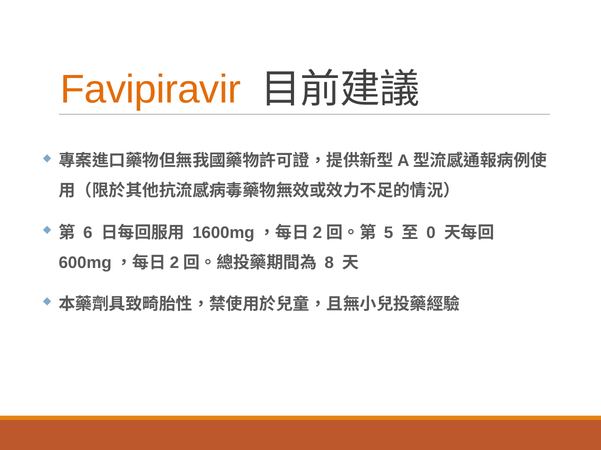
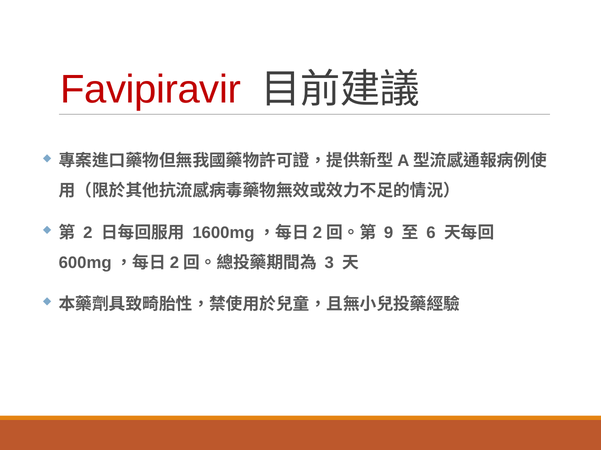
Favipiravir colour: orange -> red (150, 90)
6: 6 -> 2 (88, 233)
5: 5 -> 9 (389, 233)
0: 0 -> 6 (431, 233)
8: 8 -> 3 (329, 263)
